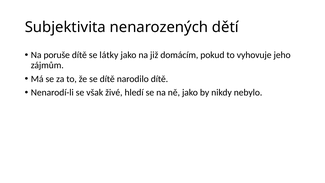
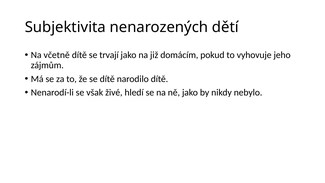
poruše: poruše -> včetně (57, 55)
látky: látky -> trvají (109, 55)
